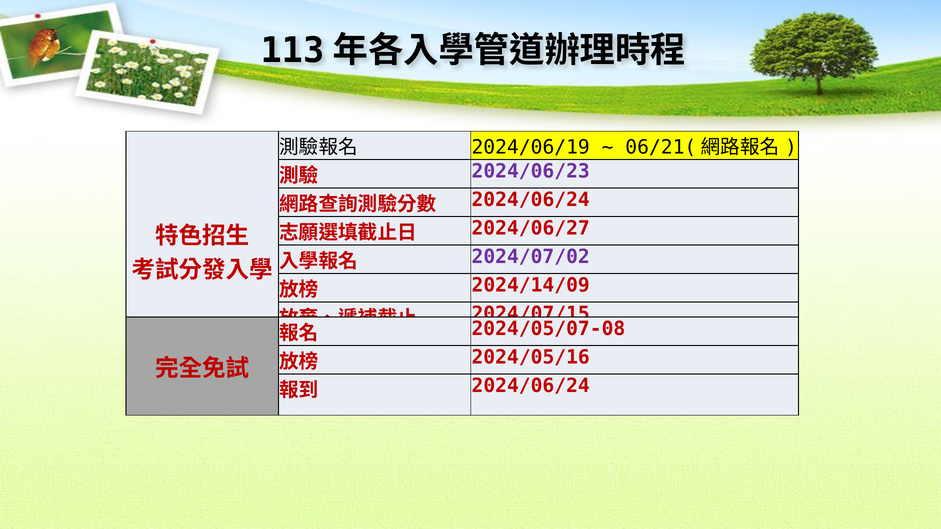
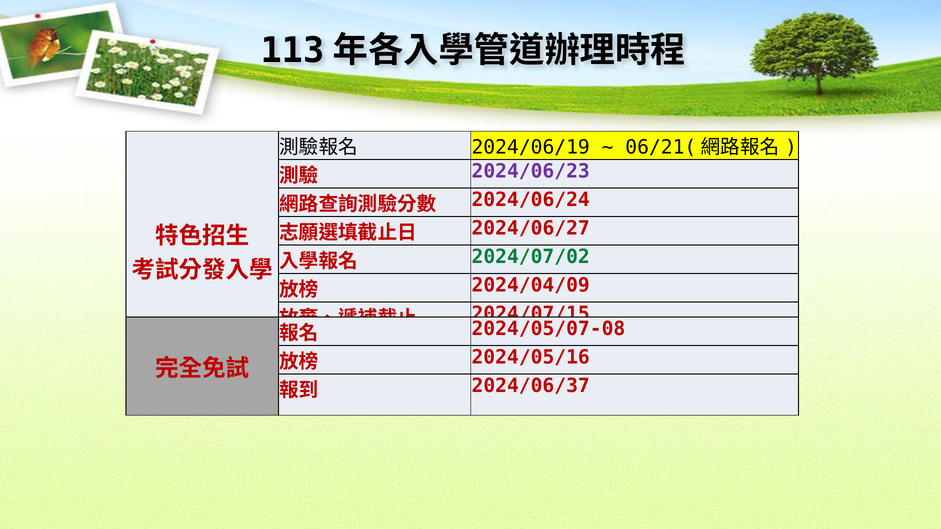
2024/07/02 colour: purple -> green (531, 257)
2024/14/09: 2024/14/09 -> 2024/04/09 (531, 285)
2024/06/24: 2024/06/24 -> 2024/06/37 (531, 386)
